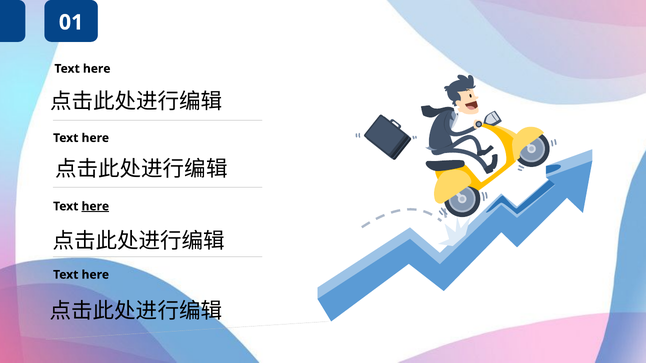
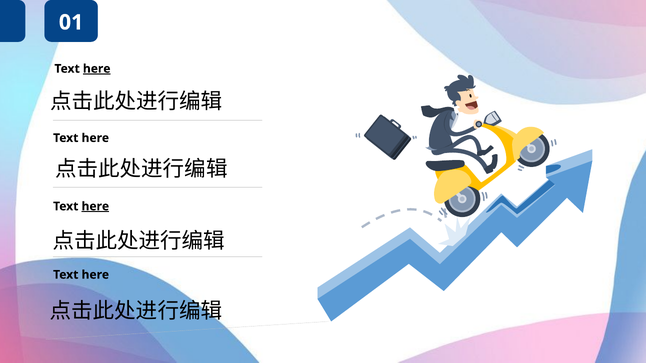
here underline: none -> present (97, 69)
